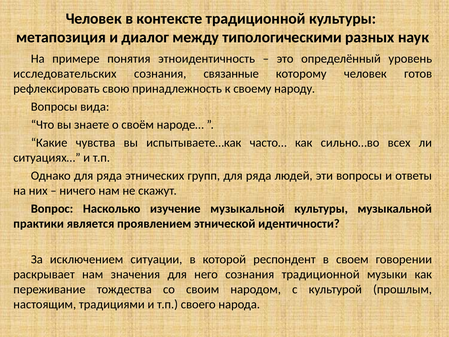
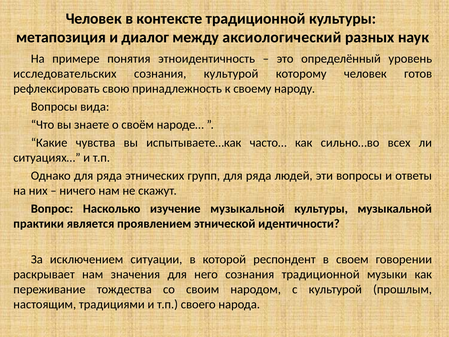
типологическими: типологическими -> аксиологический (282, 37)
сознания связанные: связанные -> культурой (231, 74)
